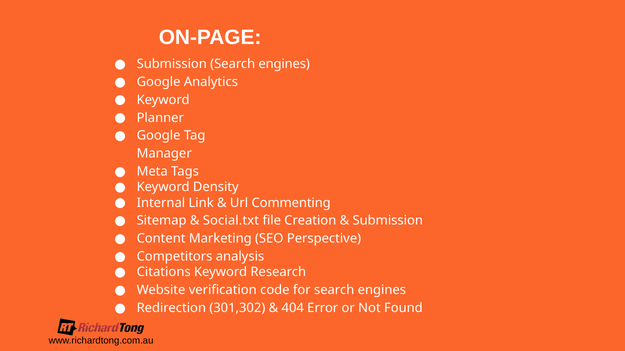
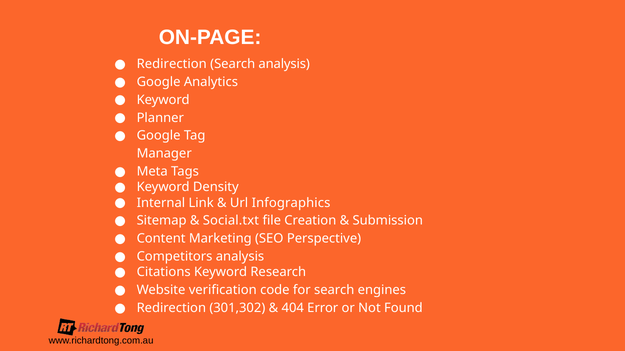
Submission: Submission -> Redirection (172, 64)
engines: engines -> analysis (284, 64)
Commenting: Commenting -> Infographics (291, 203)
